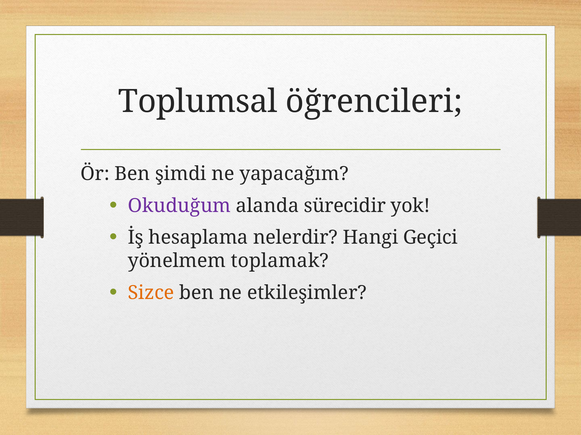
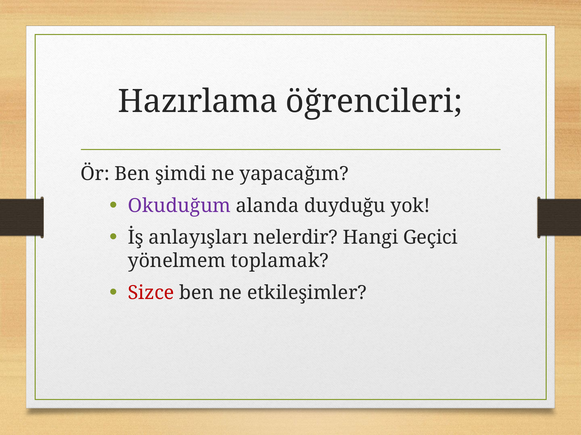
Toplumsal: Toplumsal -> Hazırlama (198, 102)
sürecidir: sürecidir -> duyduğu (345, 206)
hesaplama: hesaplama -> anlayışları (198, 238)
Sizce colour: orange -> red (151, 293)
